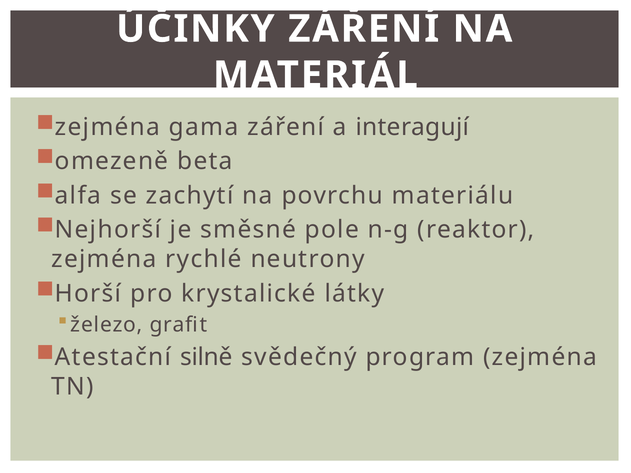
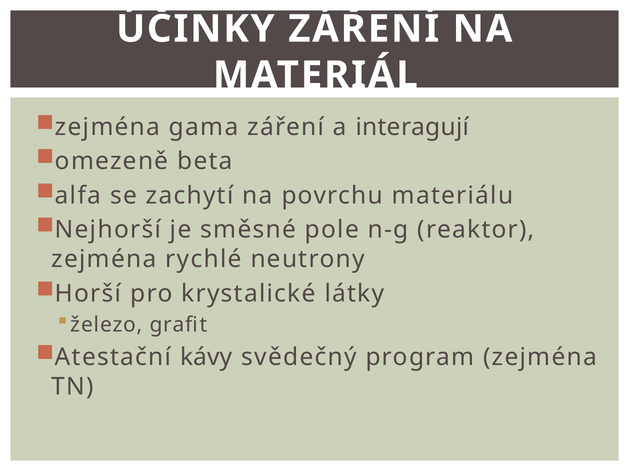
silně: silně -> kávy (206, 357)
